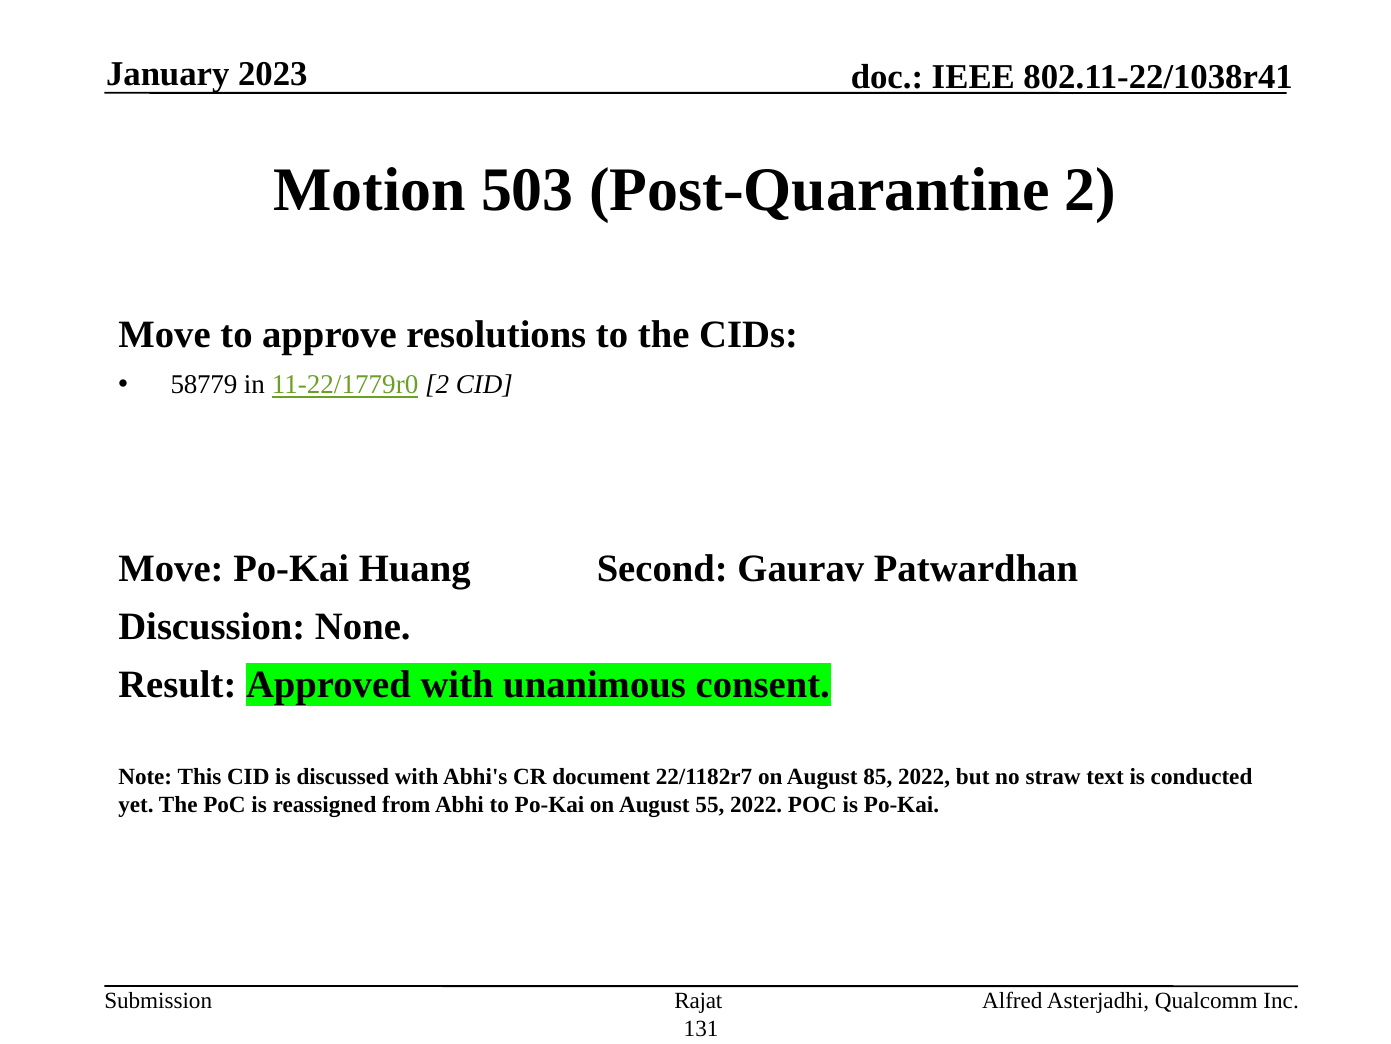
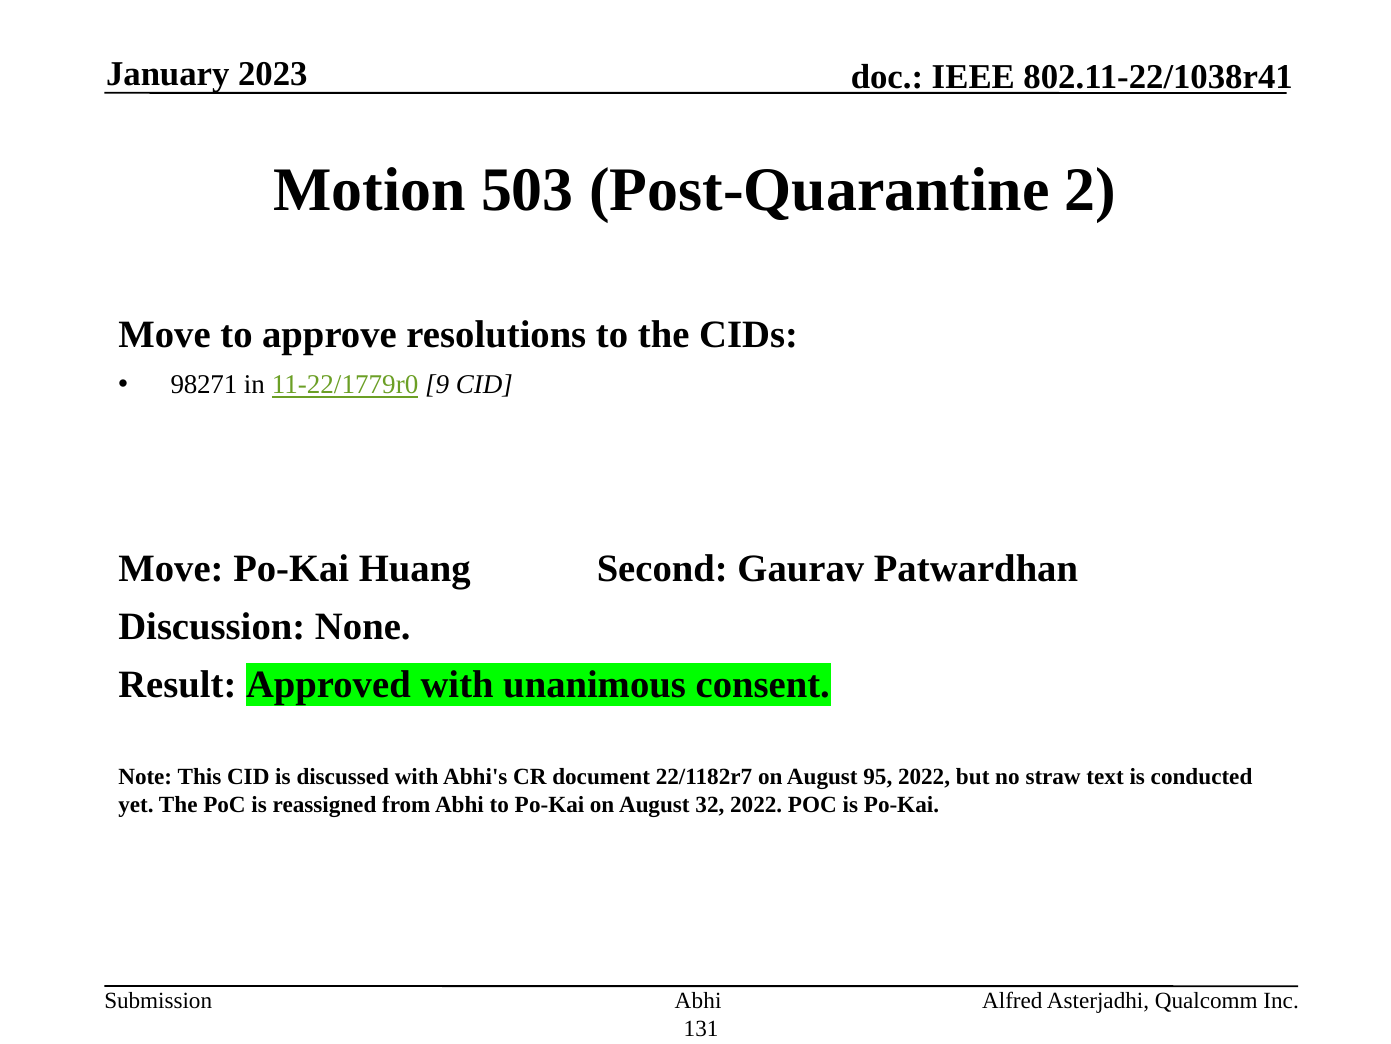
58779: 58779 -> 98271 (204, 384)
11-22/1779r0 2: 2 -> 9 (437, 384)
85: 85 -> 95 (878, 776)
55: 55 -> 32 (710, 804)
Rajat: Rajat -> Abhi (698, 1001)
